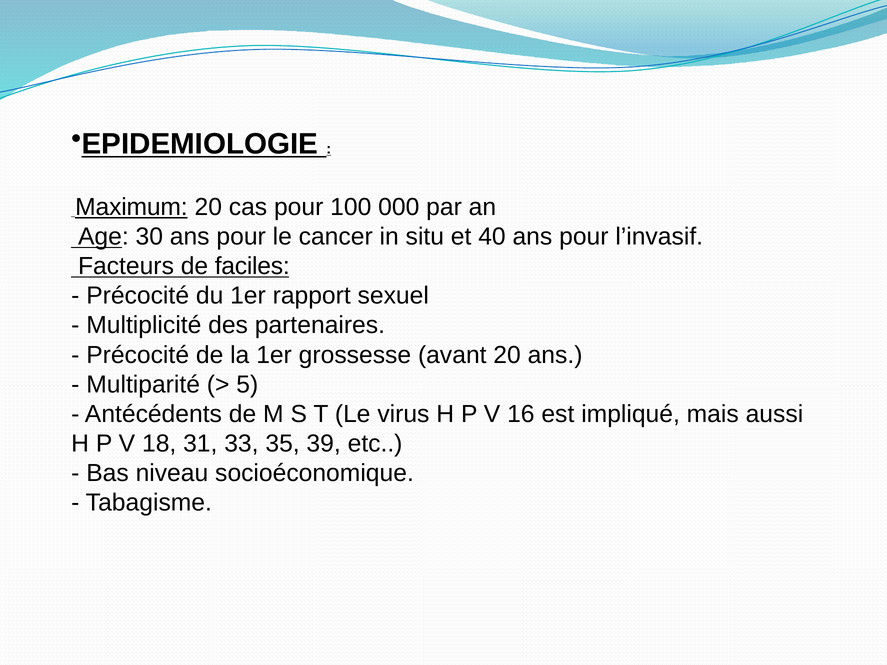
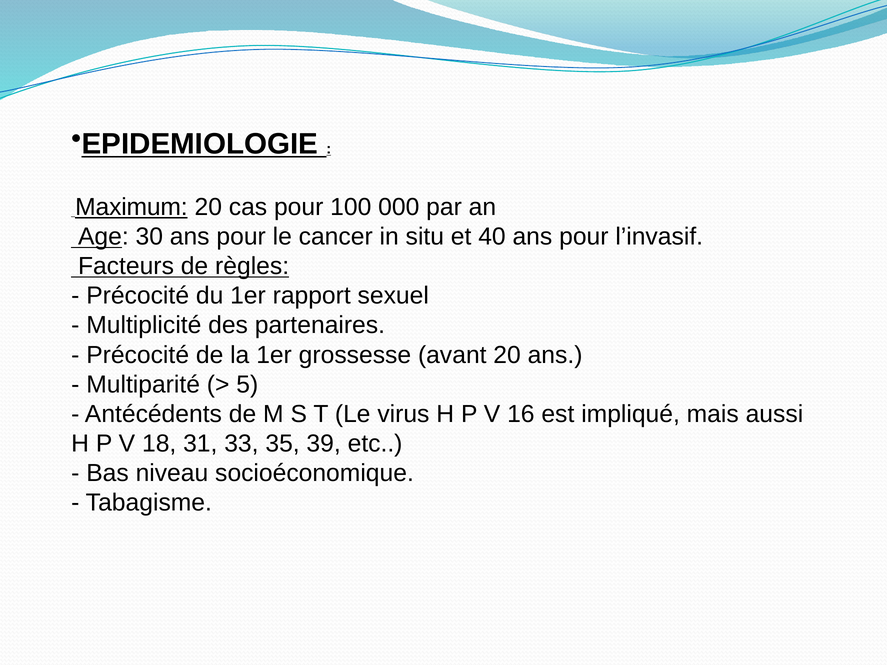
faciles: faciles -> règles (252, 266)
